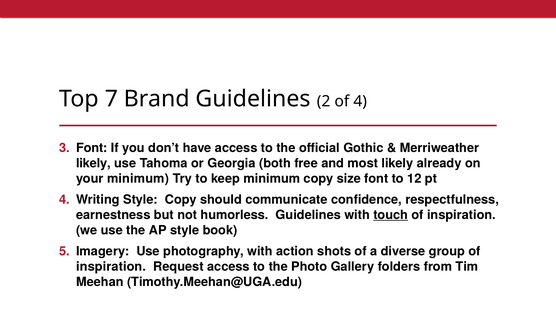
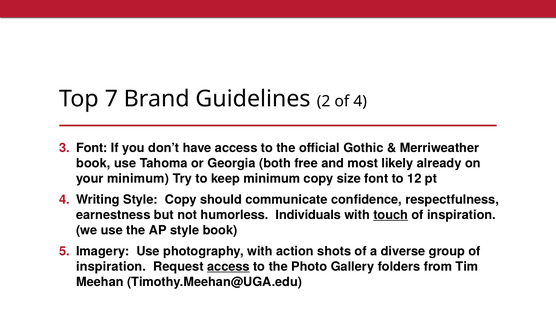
likely: likely -> book (93, 163)
humorless Guidelines: Guidelines -> Individuals (308, 215)
access underline: none -> present (228, 266)
